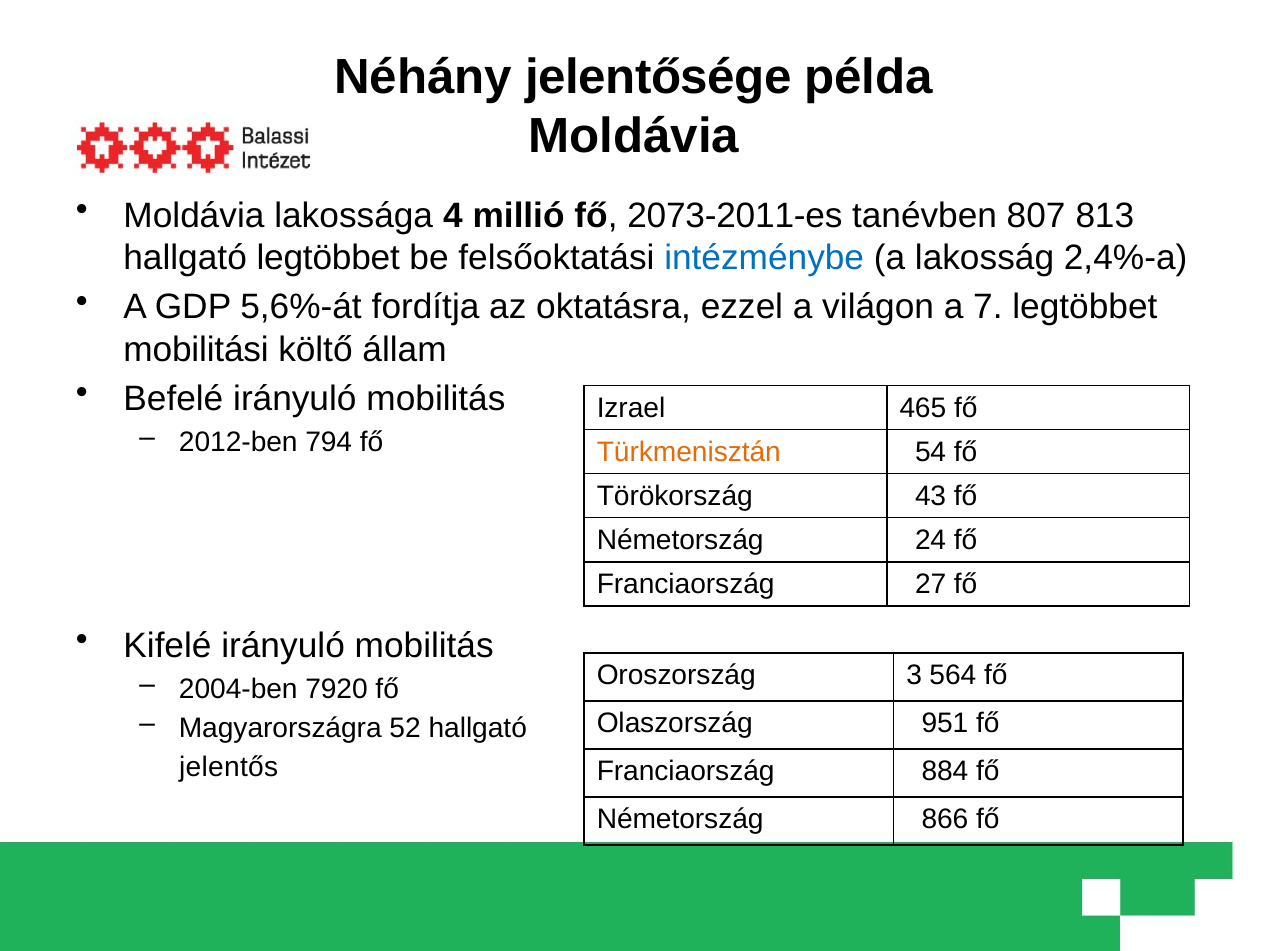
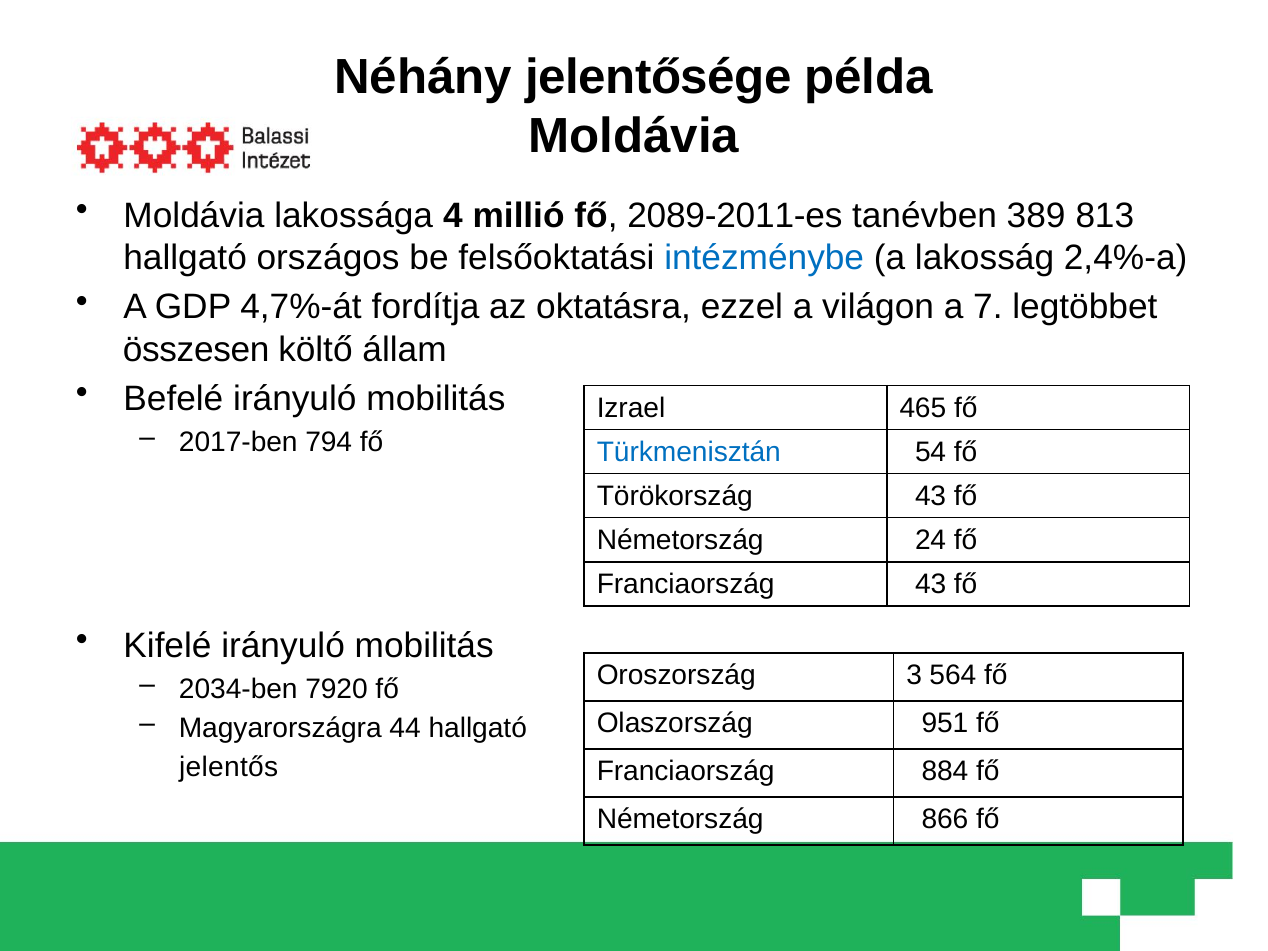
2073-2011-es: 2073-2011-es -> 2089-2011-es (735, 216)
807: 807 -> 389 (1036, 216)
hallgató legtöbbet: legtöbbet -> országos (328, 258)
5,6%-át: 5,6%-át -> 4,7%-át (301, 307)
mobilitási: mobilitási -> összesen (196, 350)
2012-ben: 2012-ben -> 2017-ben (238, 442)
Türkmenisztán colour: orange -> blue (689, 452)
Franciaország 27: 27 -> 43 (931, 584)
2004-ben: 2004-ben -> 2034-ben (238, 689)
52: 52 -> 44 (405, 728)
